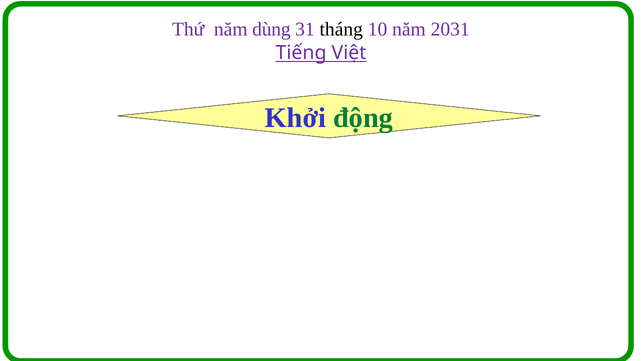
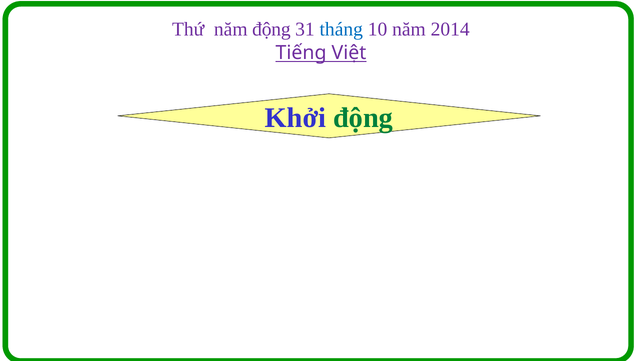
năm dùng: dùng -> động (271, 29)
tháng colour: black -> blue (341, 29)
2031: 2031 -> 2014 (450, 29)
